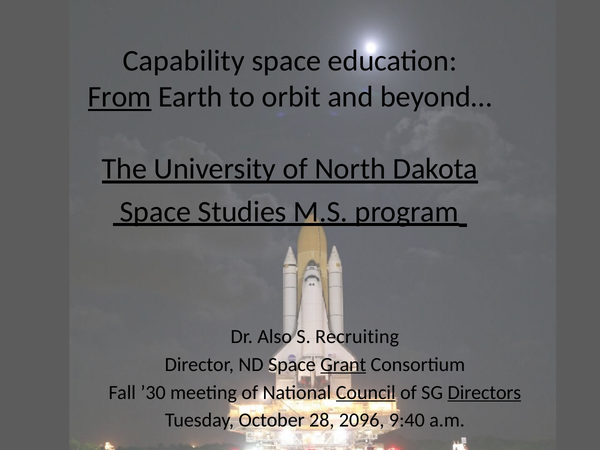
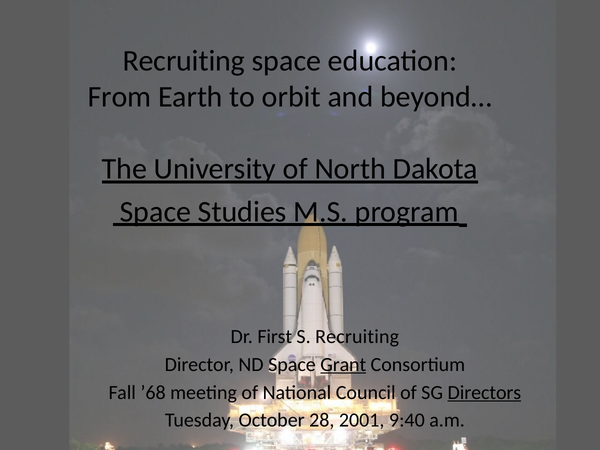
Capability: Capability -> Recruiting (184, 61)
From underline: present -> none (120, 97)
Also: Also -> First (275, 336)
’30: ’30 -> ’68 (153, 392)
Council underline: present -> none (366, 392)
2096: 2096 -> 2001 (362, 420)
